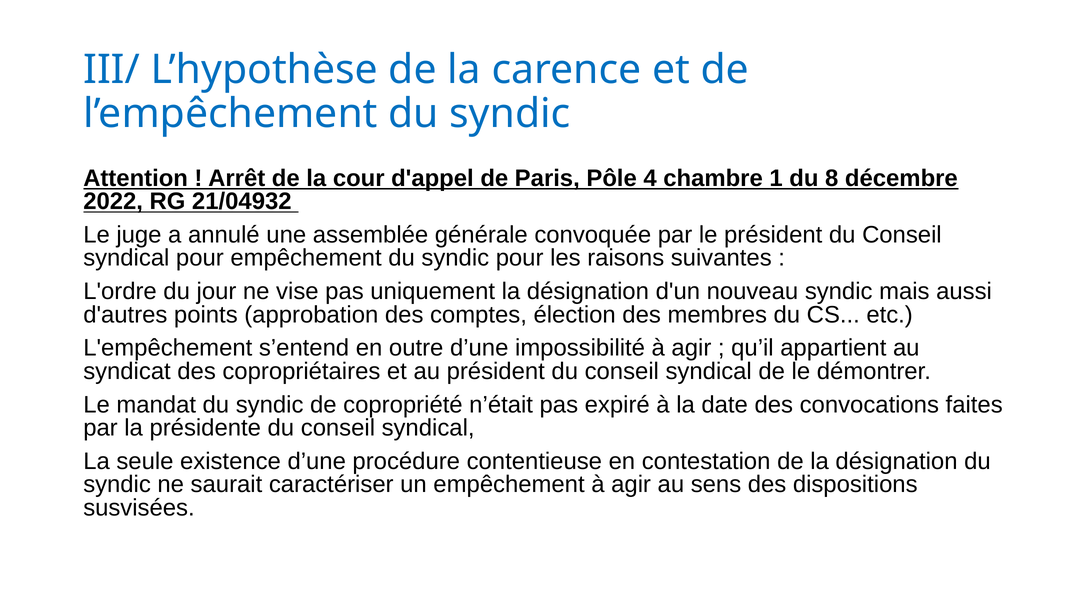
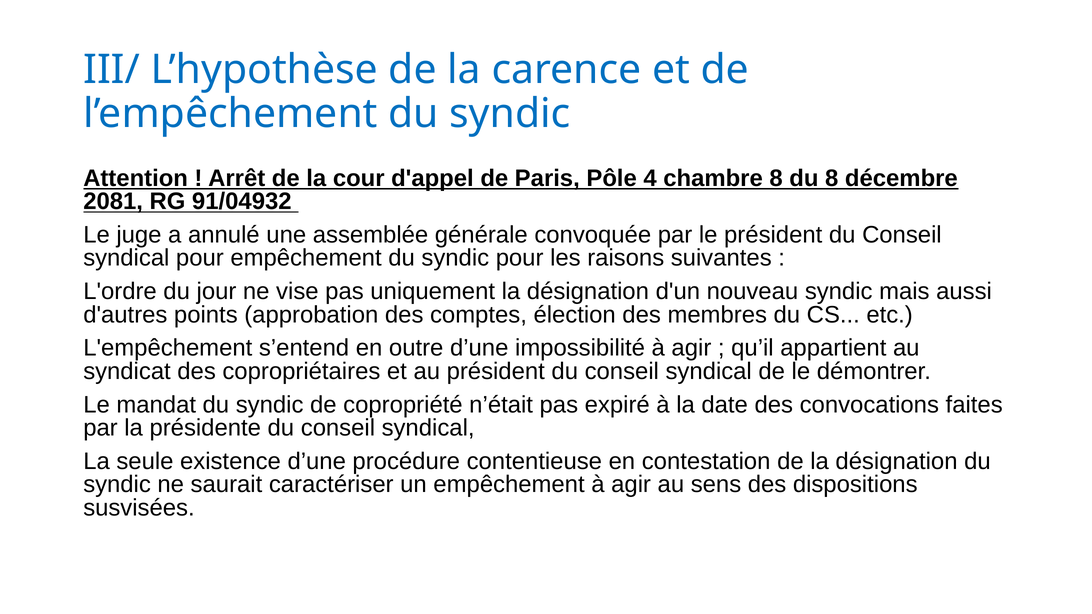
chambre 1: 1 -> 8 (776, 178)
2022: 2022 -> 2081 (113, 202)
21/04932: 21/04932 -> 91/04932 (242, 202)
